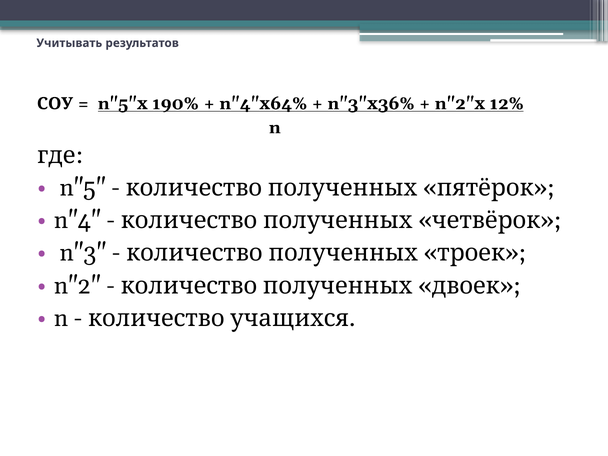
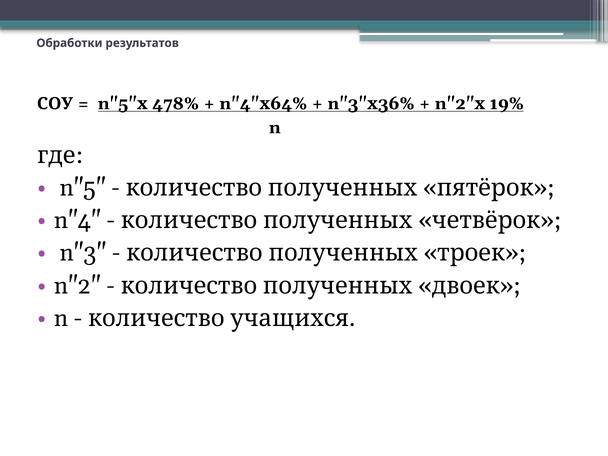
Учитывать: Учитывать -> Обработки (69, 43)
190%: 190% -> 478% (175, 104)
12%: 12% -> 19% (507, 104)
